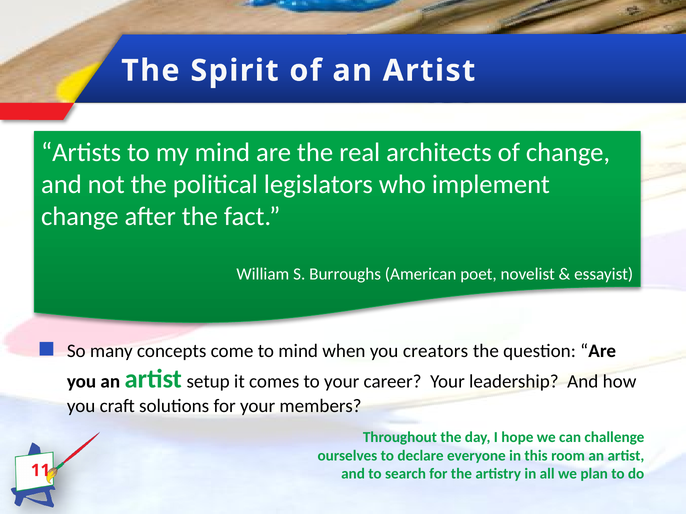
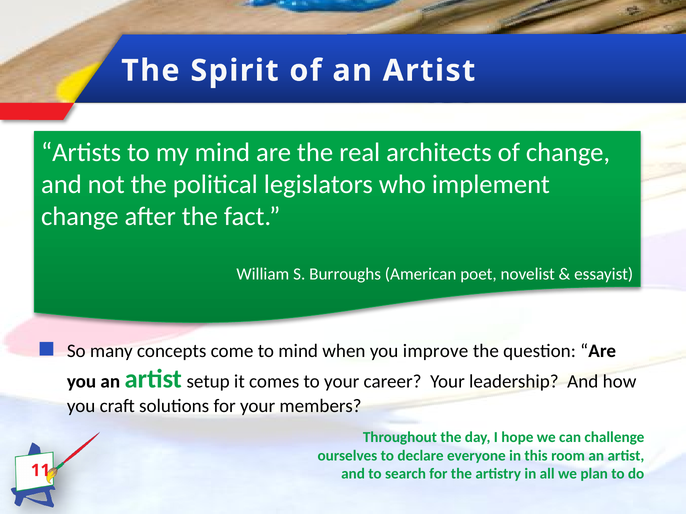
creators: creators -> improve (436, 351)
